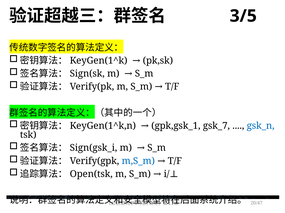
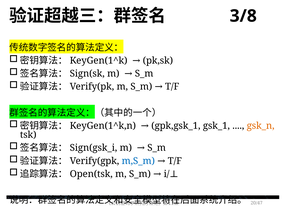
3/5: 3/5 -> 3/8 (243, 16)
gsk_7: gsk_7 -> gsk_1 (216, 126)
gsk_n colour: blue -> orange (261, 126)
